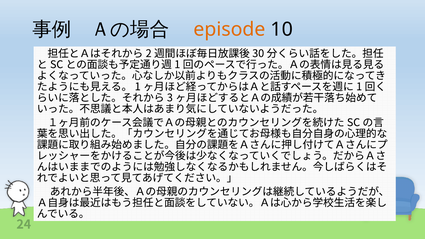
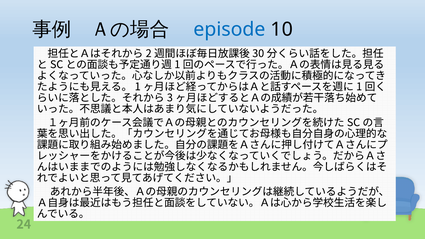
episode colour: orange -> blue (229, 29)
